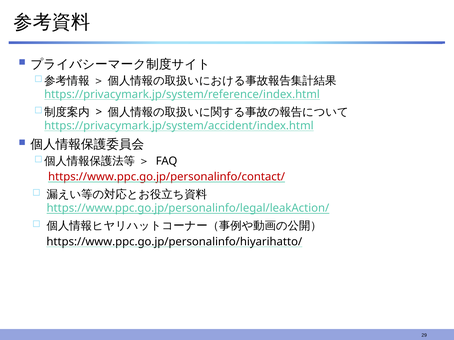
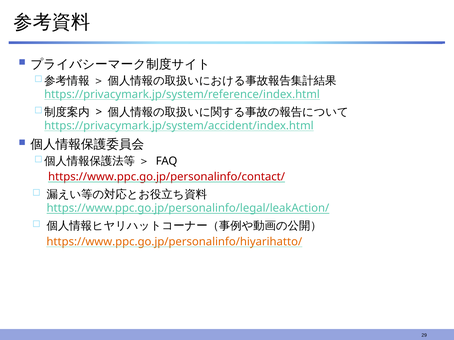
https://www.ppc.go.jp/personalinfo/hiyarihatto/ colour: black -> orange (174, 242)
